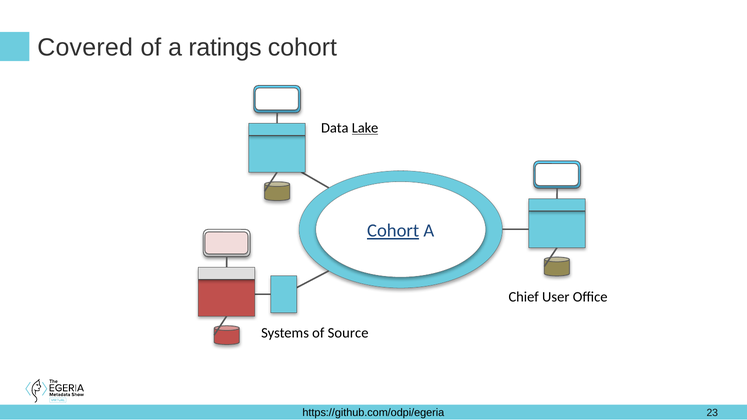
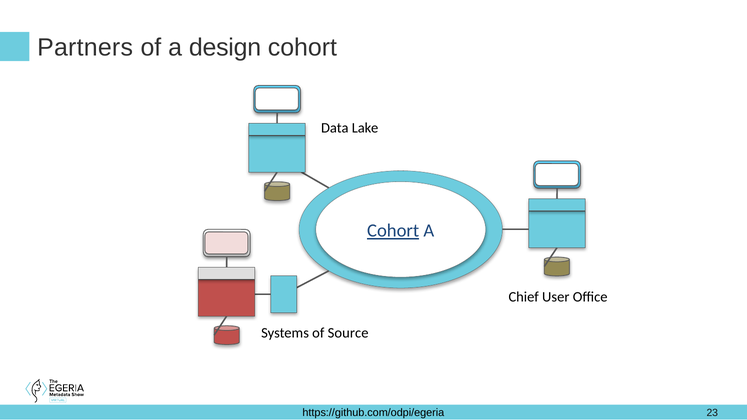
Covered: Covered -> Partners (85, 48)
ratings: ratings -> design (225, 48)
Lake underline: present -> none (365, 128)
